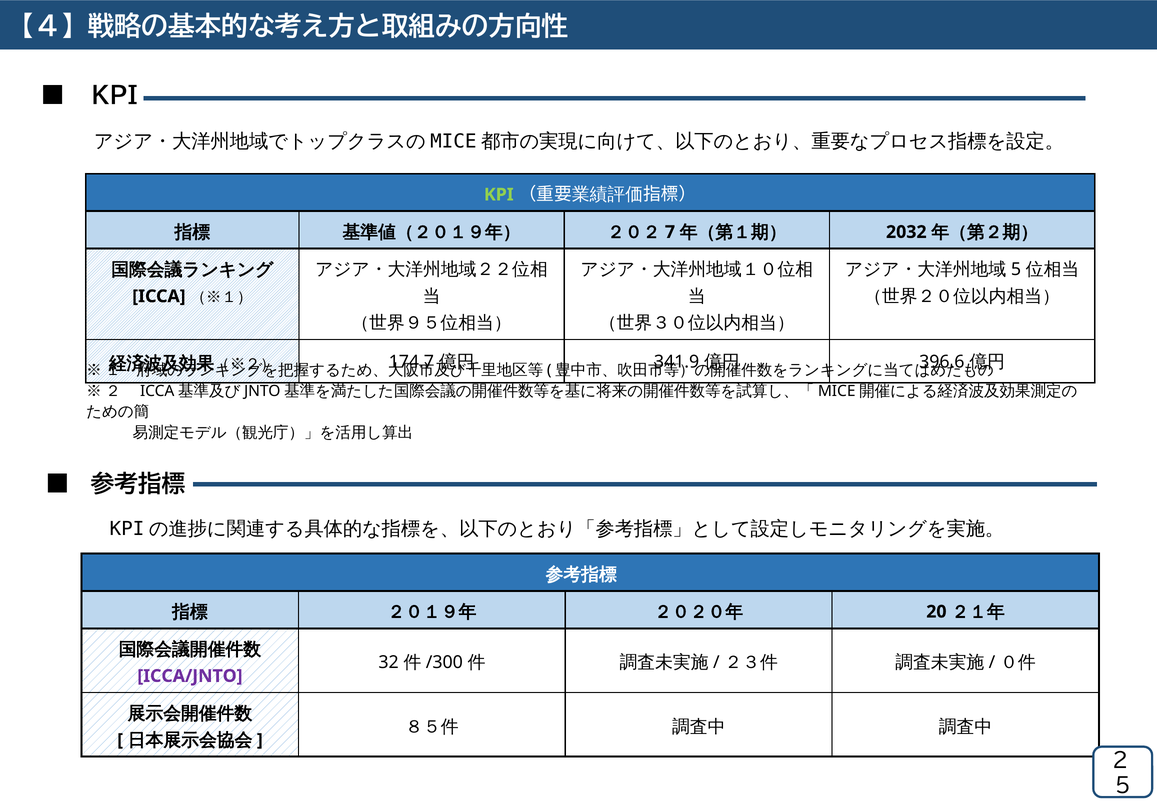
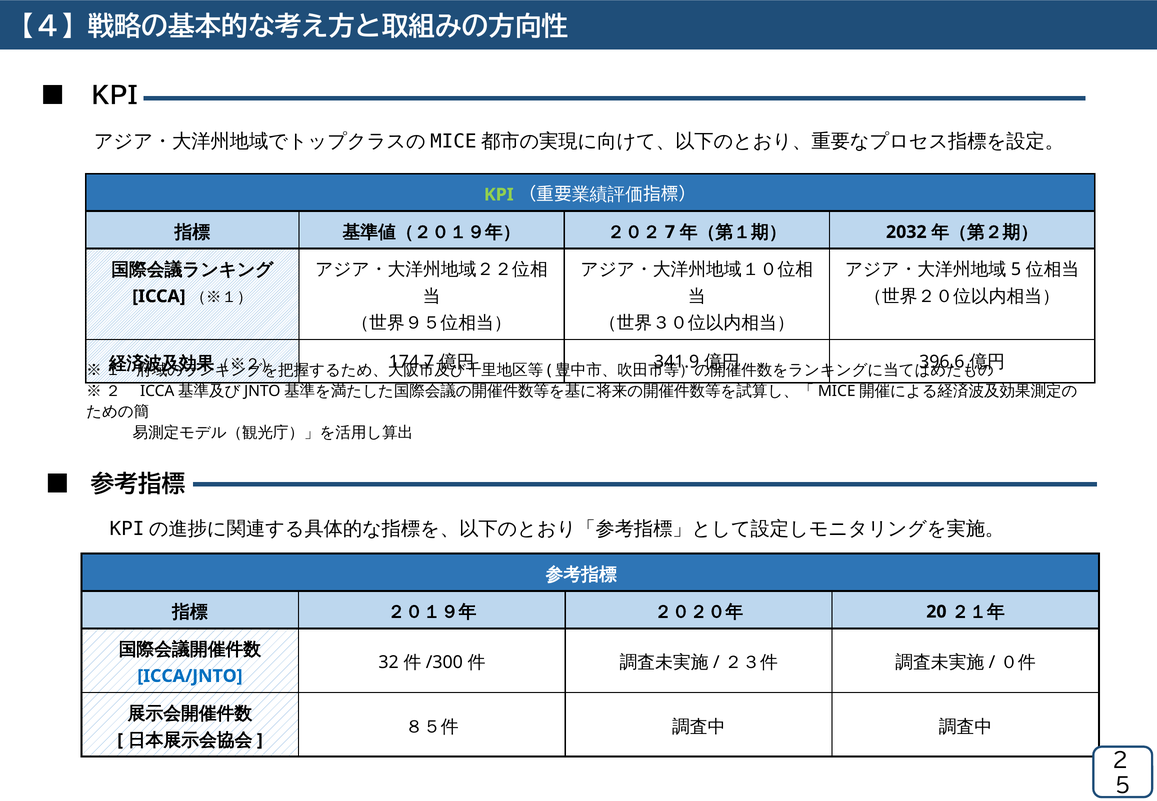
ICCA/JNTO colour: purple -> blue (190, 676)
